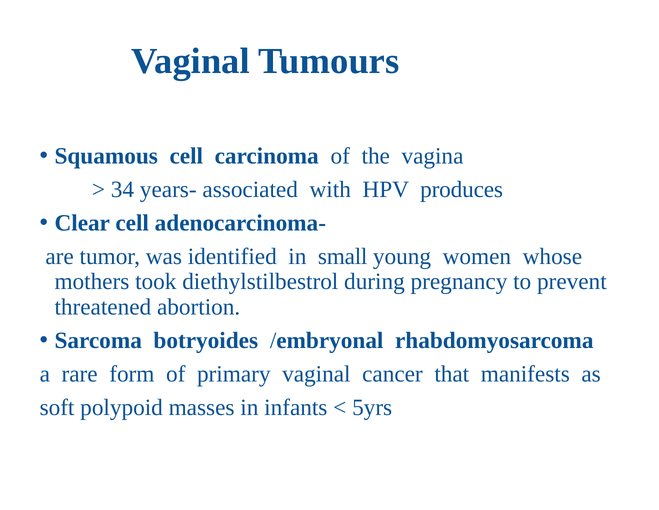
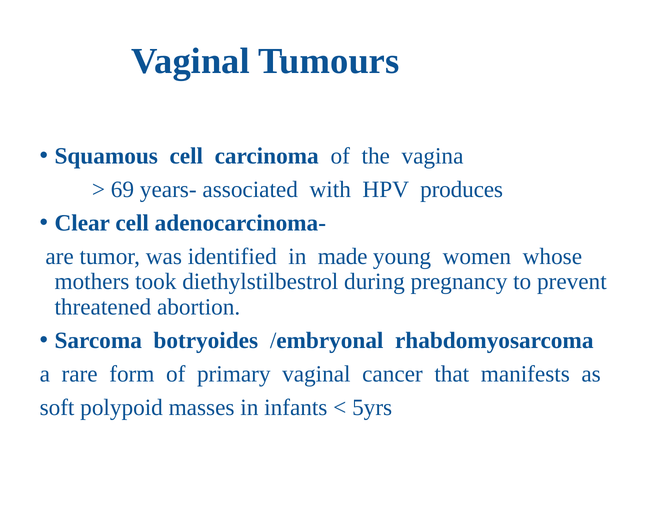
34: 34 -> 69 (122, 189)
small: small -> made (343, 256)
